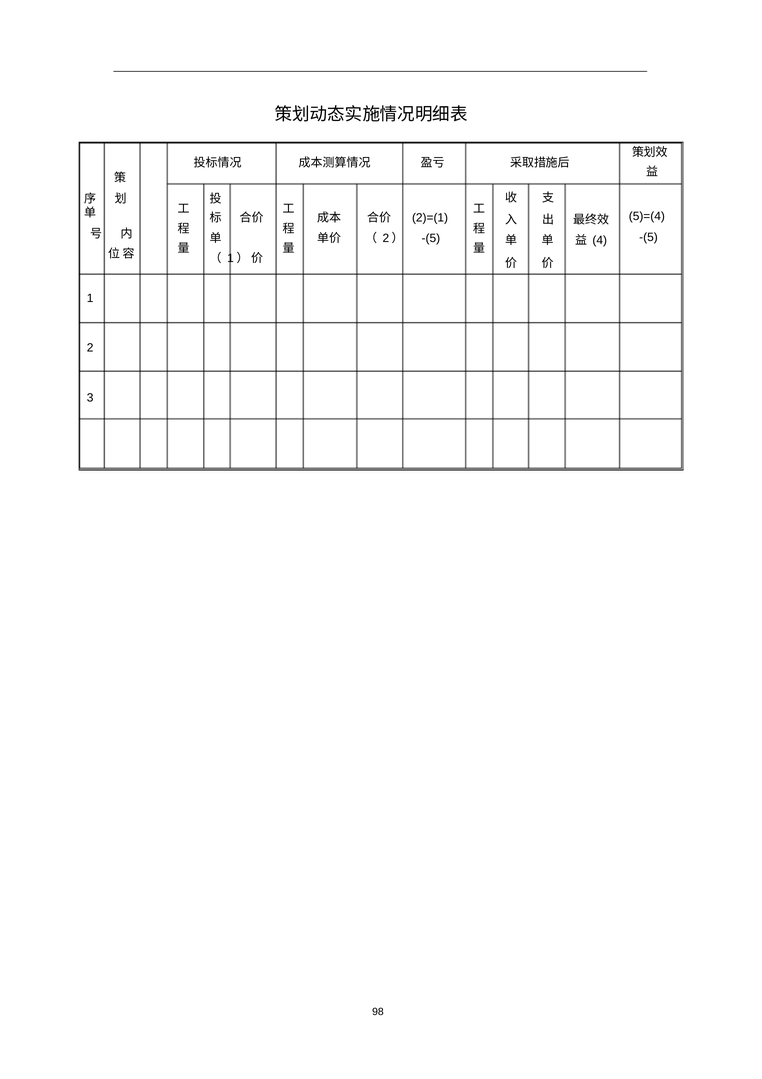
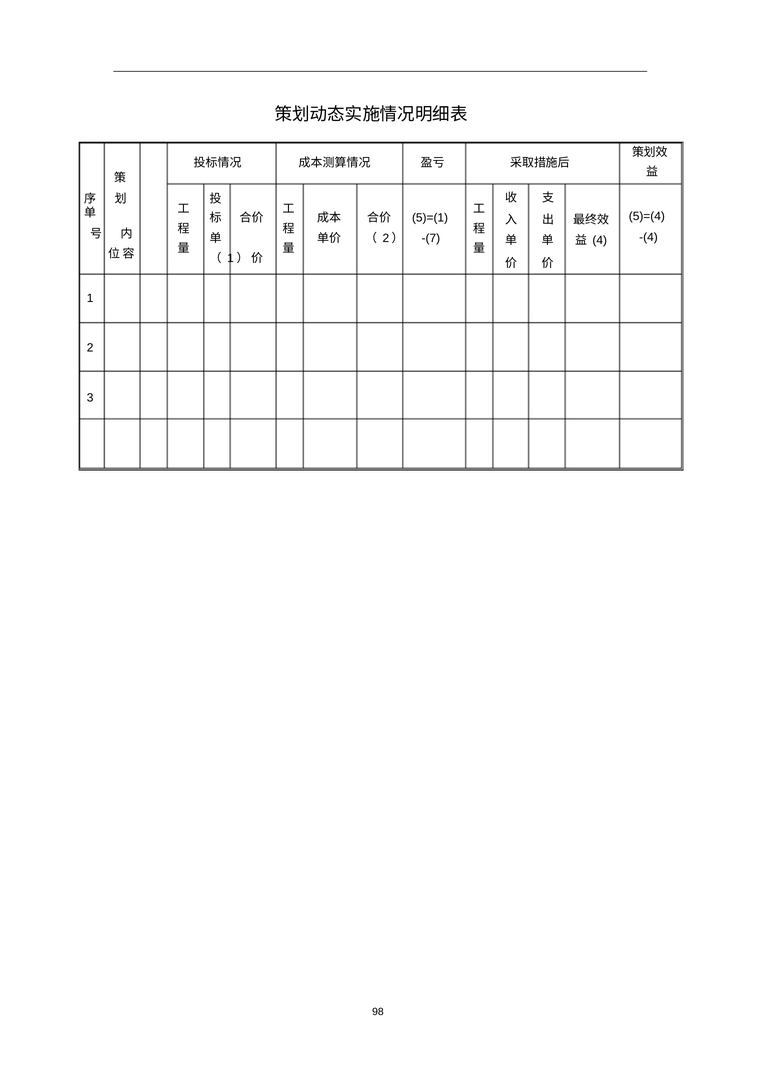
2)=(1: 2)=(1 -> 5)=(1 (430, 218)
2） -(5: -(5 -> -(7 (431, 238)
-(5: -(5 -> -(4 (648, 237)
